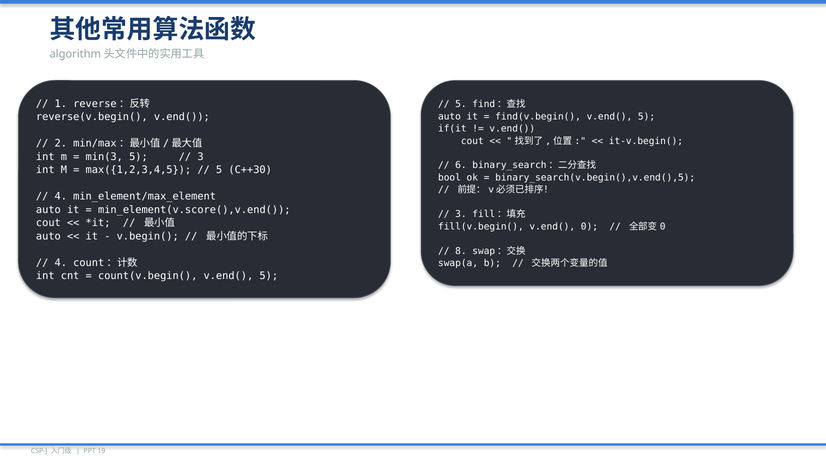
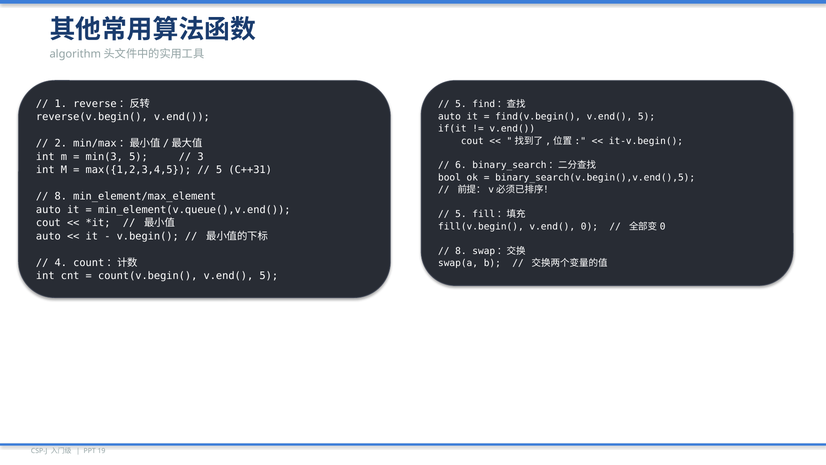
C++30: C++30 -> C++31 (250, 170)
4: 4 -> 8 (61, 196)
min_element(v.score(),v.end(: min_element(v.score(),v.end( -> min_element(v.queue(),v.end( (194, 209)
3: 3 -> 5 (461, 214)
